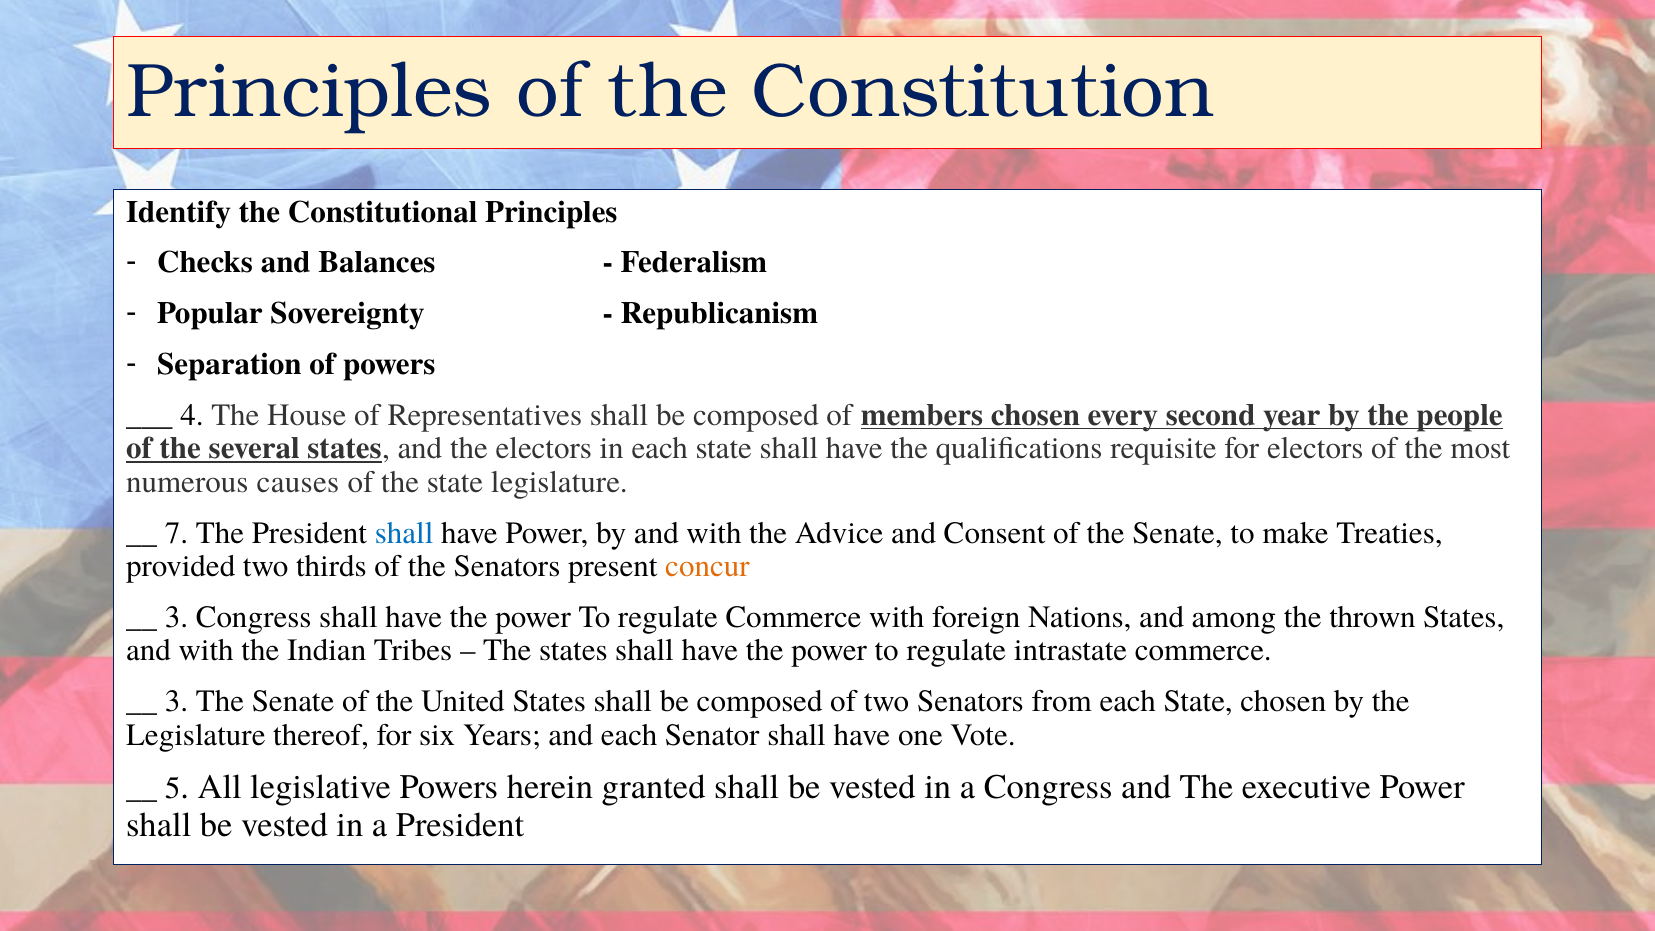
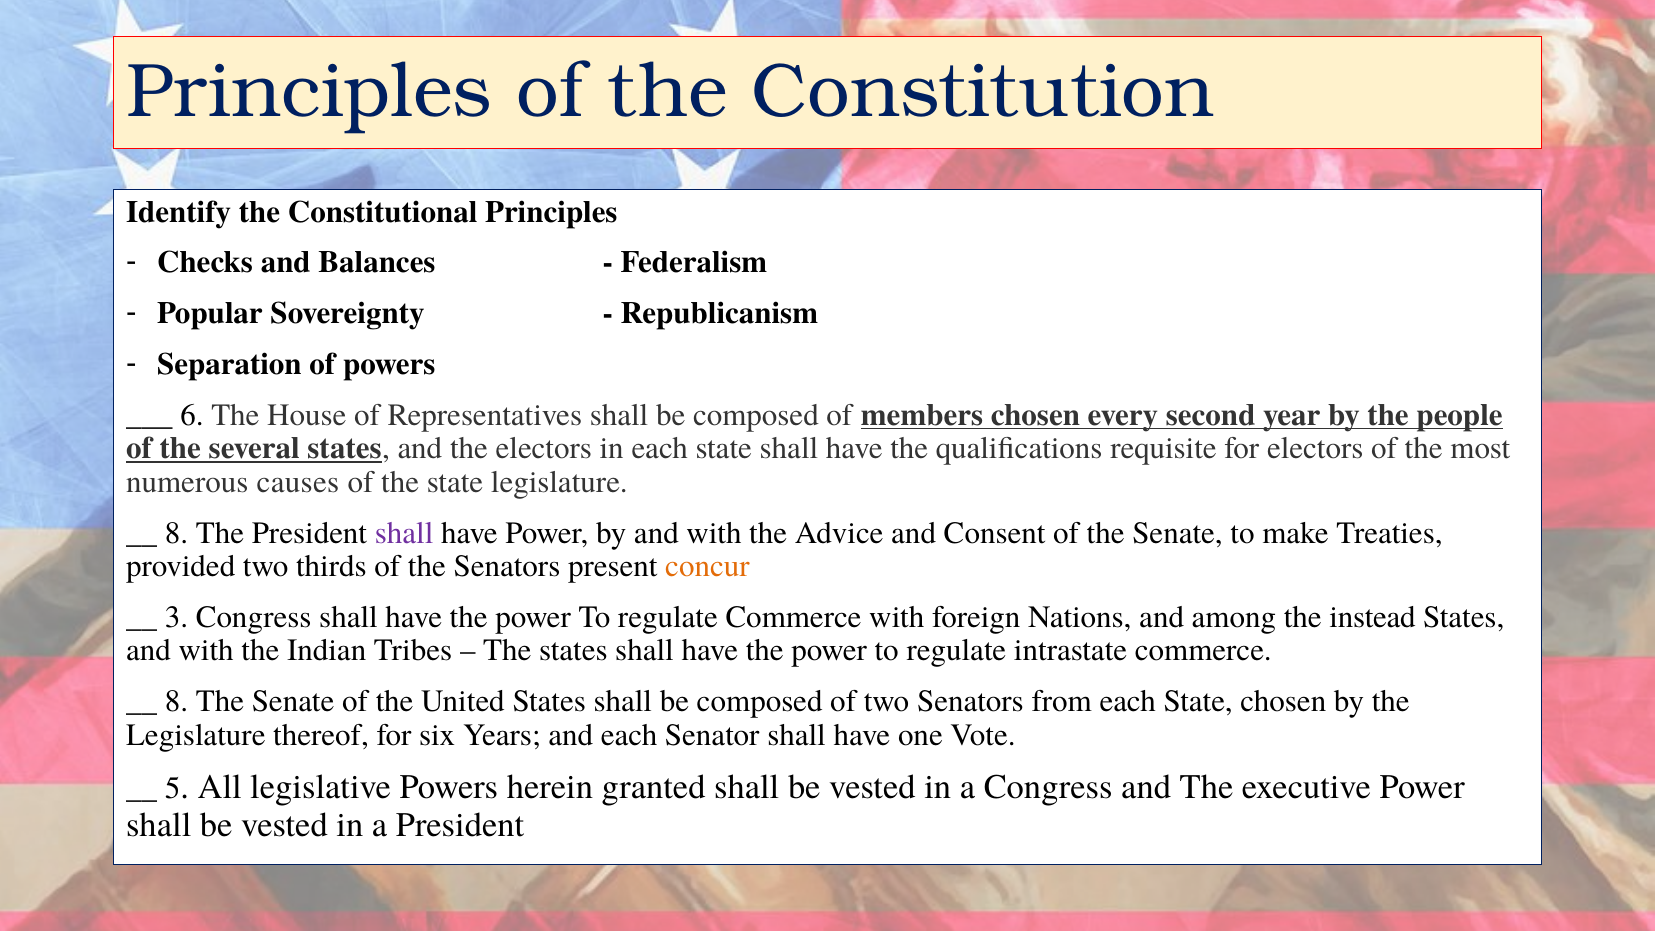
4: 4 -> 6 (192, 415)
7: 7 -> 8 (176, 533)
shall colour: blue -> purple (404, 533)
thrown: thrown -> instead (1373, 617)
3: 3 -> 8 (176, 701)
